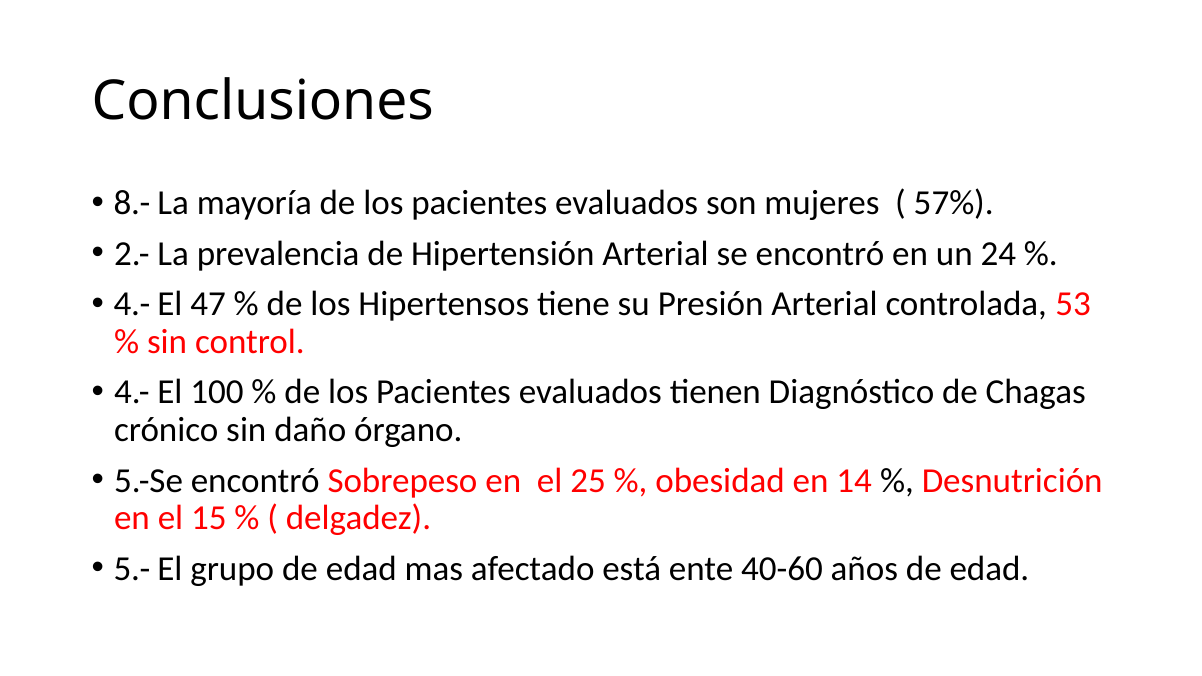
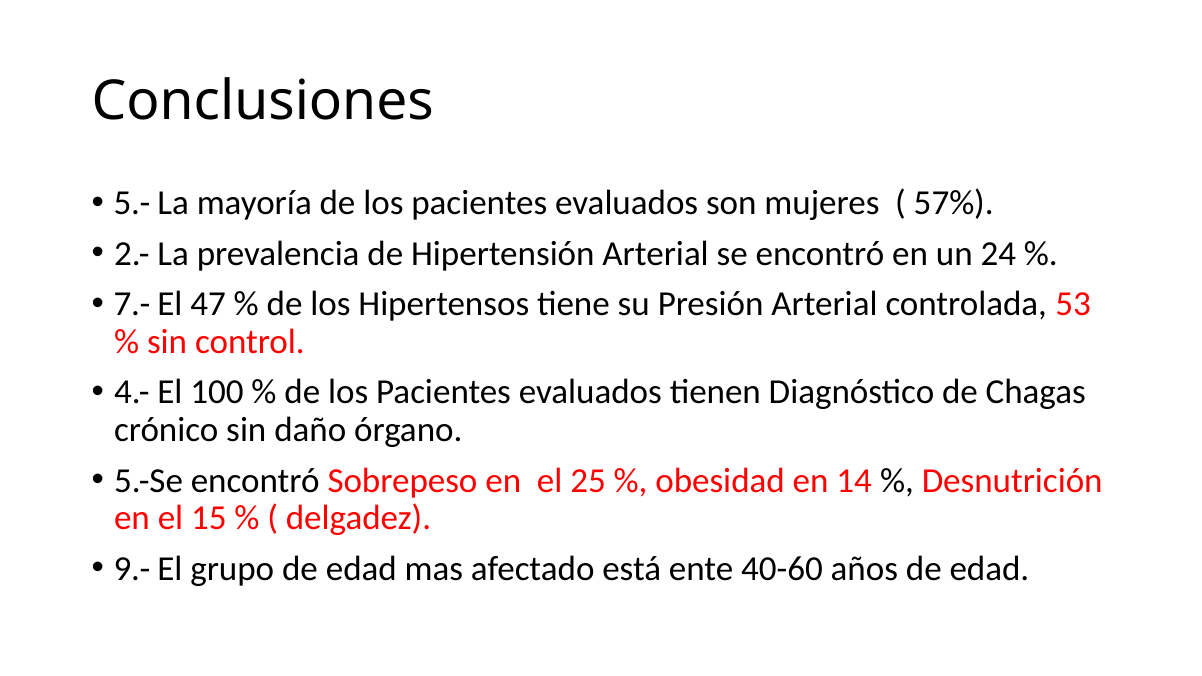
8.-: 8.- -> 5.- (132, 203)
4.-: 4.- -> 7.- (132, 304)
5.-: 5.- -> 9.- (132, 569)
